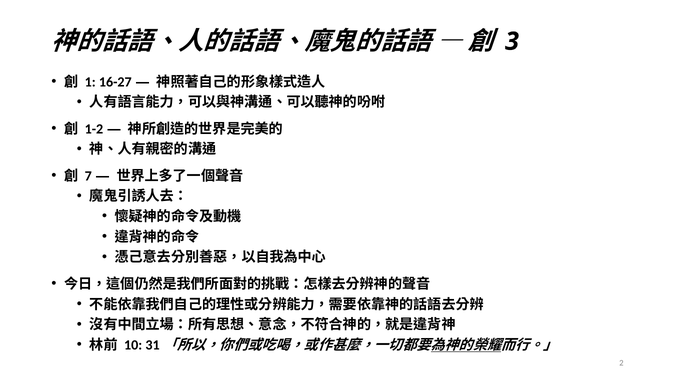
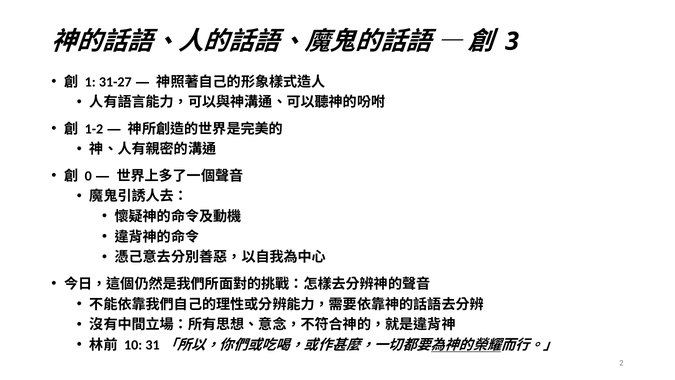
16-27: 16-27 -> 31-27 (115, 82)
7: 7 -> 0 (88, 176)
